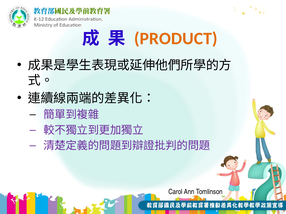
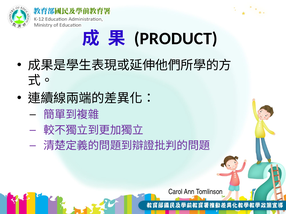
PRODUCT colour: orange -> black (176, 39)
